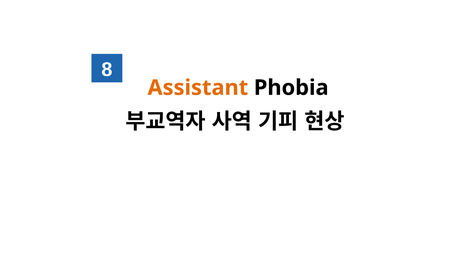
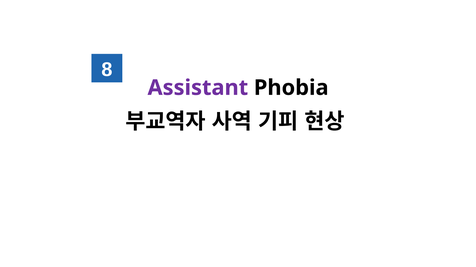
Assistant colour: orange -> purple (198, 88)
